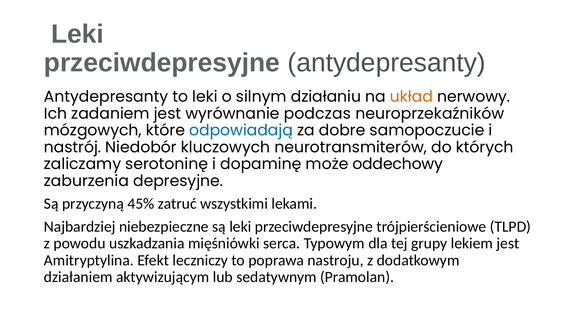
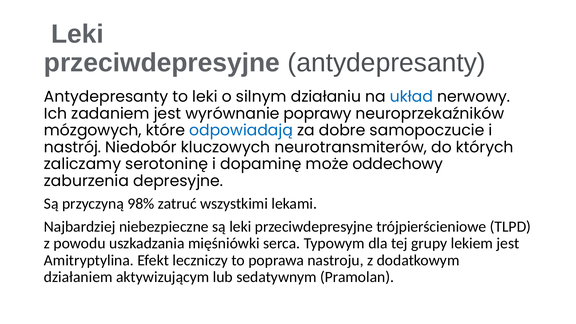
układ colour: orange -> blue (411, 97)
podczas: podczas -> poprawy (318, 114)
45%: 45% -> 98% (141, 204)
